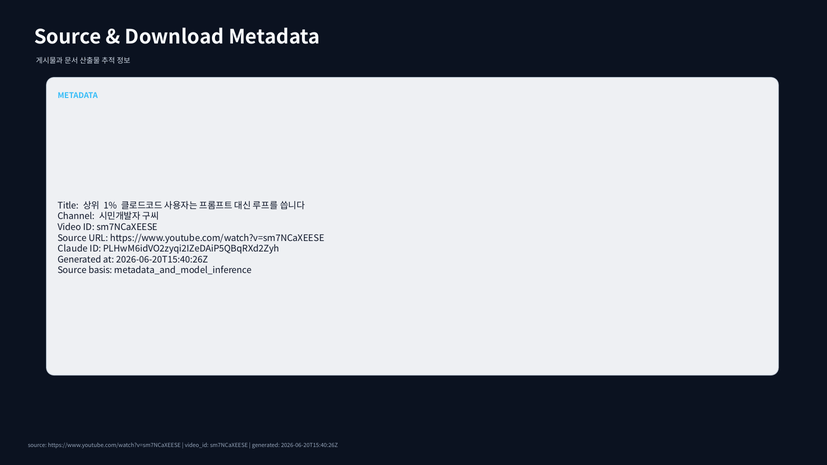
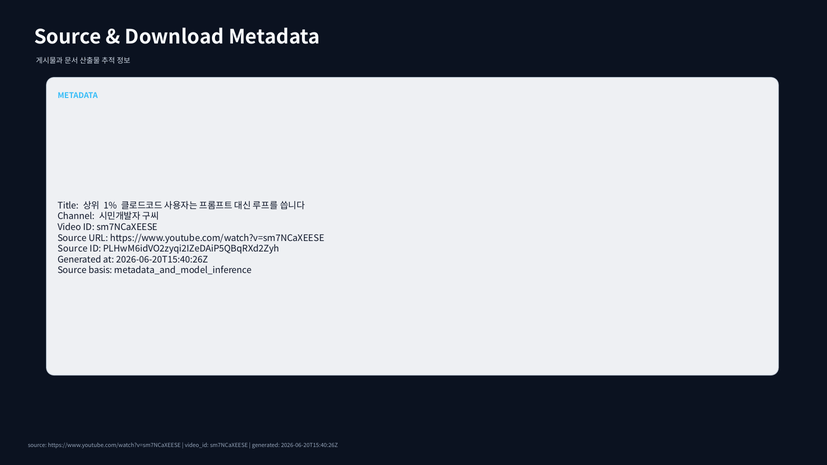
Claude: Claude -> Source (73, 249)
